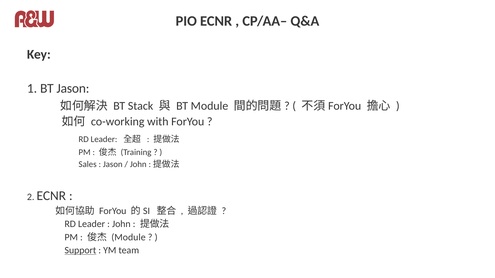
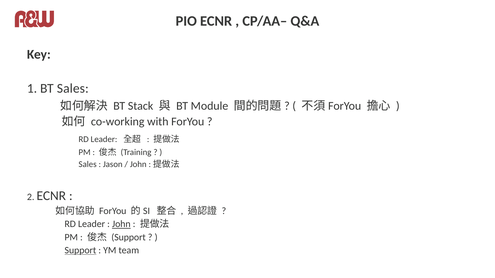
BT Jason: Jason -> Sales (73, 88)
John underline: none -> present (121, 224)
Module: Module -> Support (129, 238)
